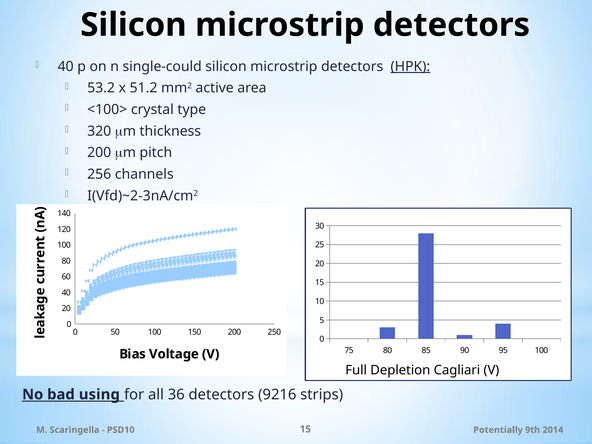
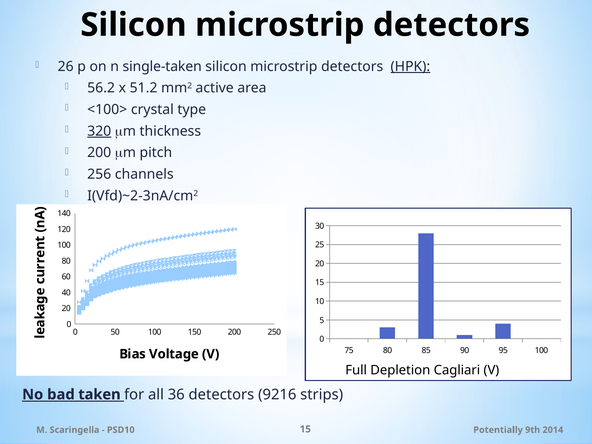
40: 40 -> 26 (66, 66)
single-could: single-could -> single-taken (162, 66)
53.2: 53.2 -> 56.2 (101, 88)
320 underline: none -> present (99, 131)
using: using -> taken (99, 394)
